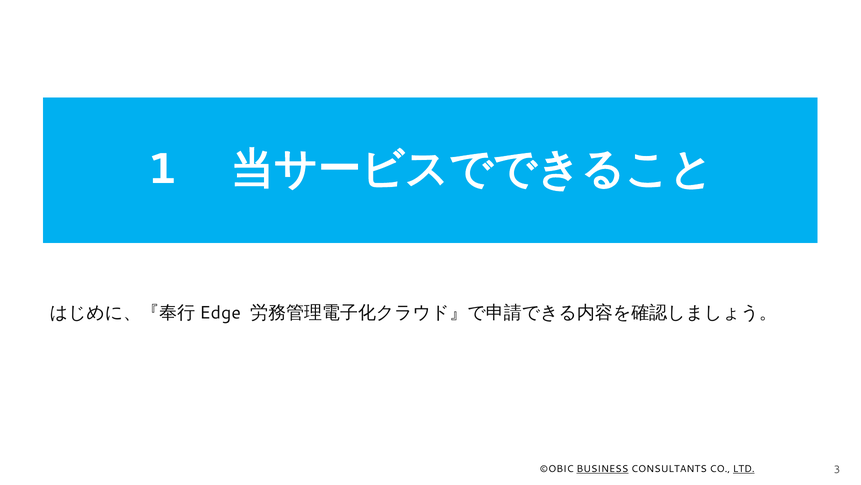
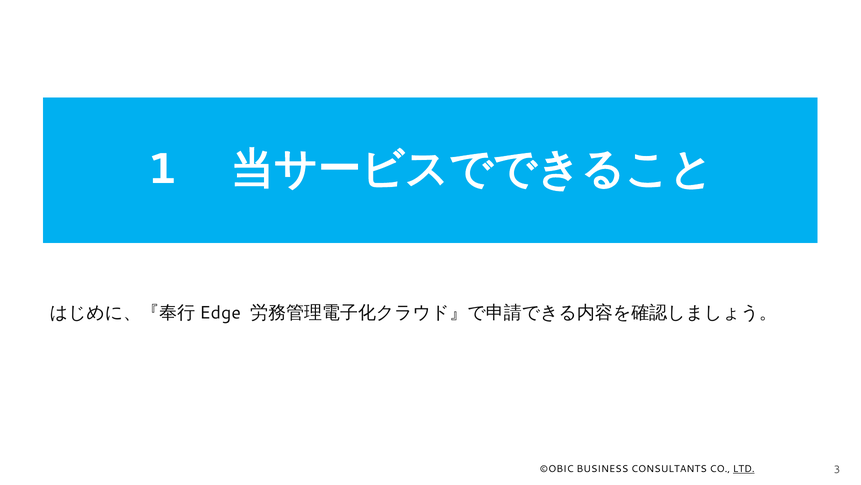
BUSINESS underline: present -> none (602, 468)
